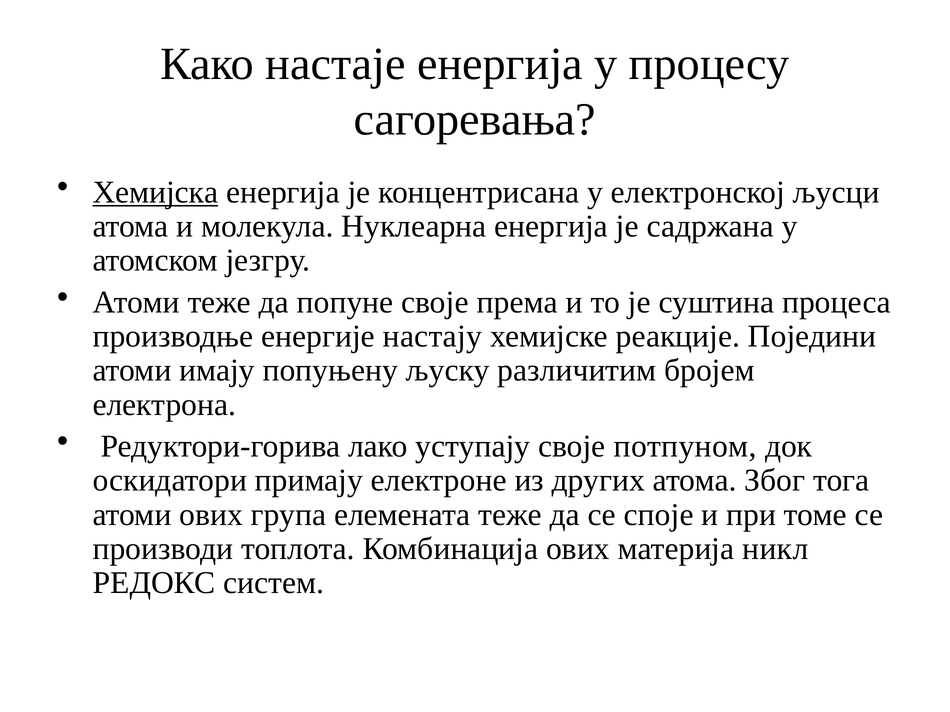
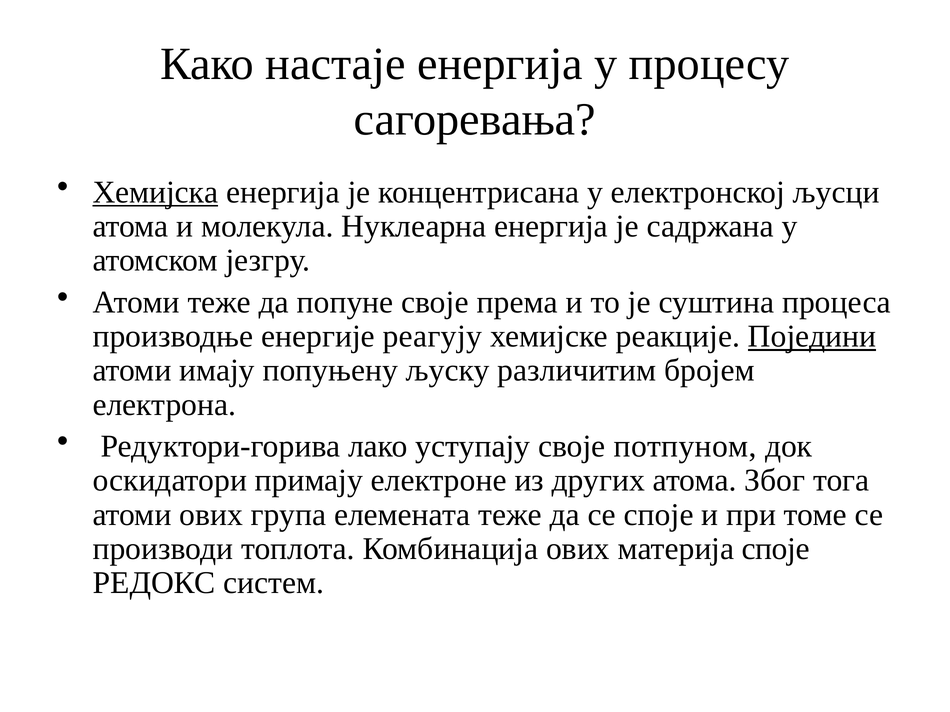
настају: настају -> реагују (432, 337)
Поједини underline: none -> present (812, 337)
материја никл: никл -> споје (776, 549)
